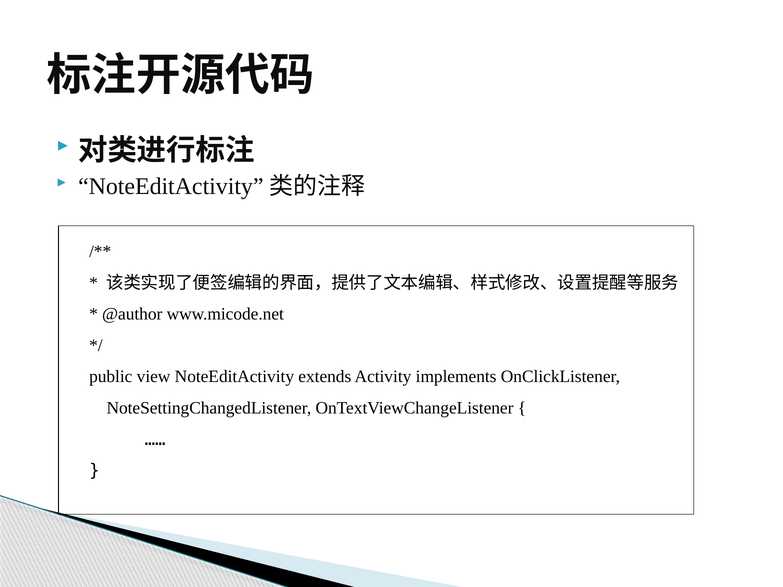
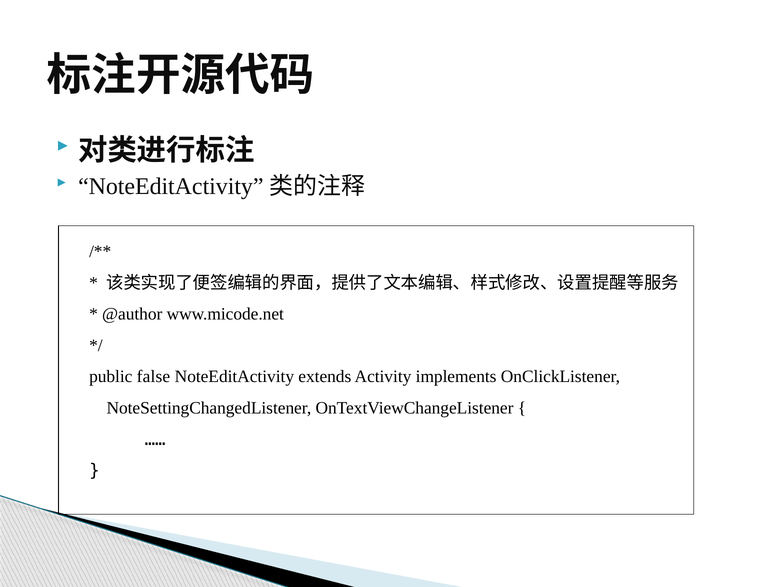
view: view -> false (153, 377)
